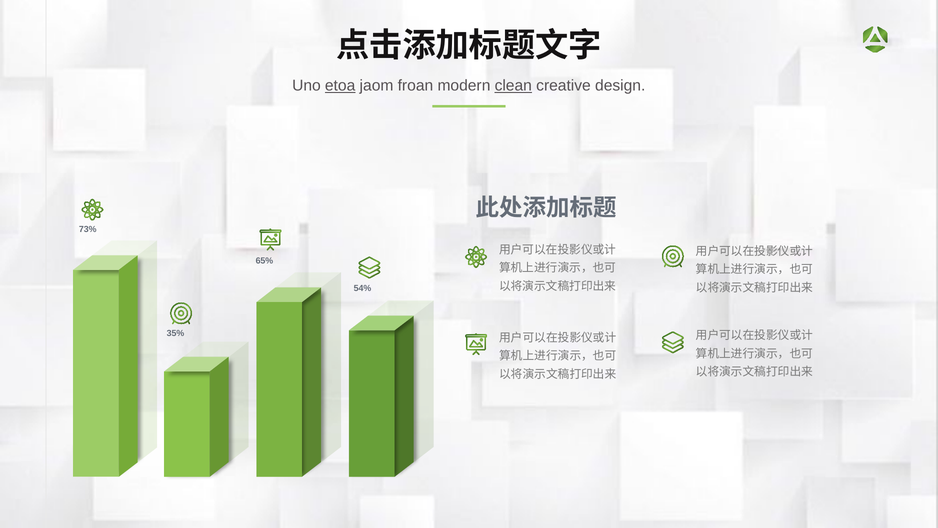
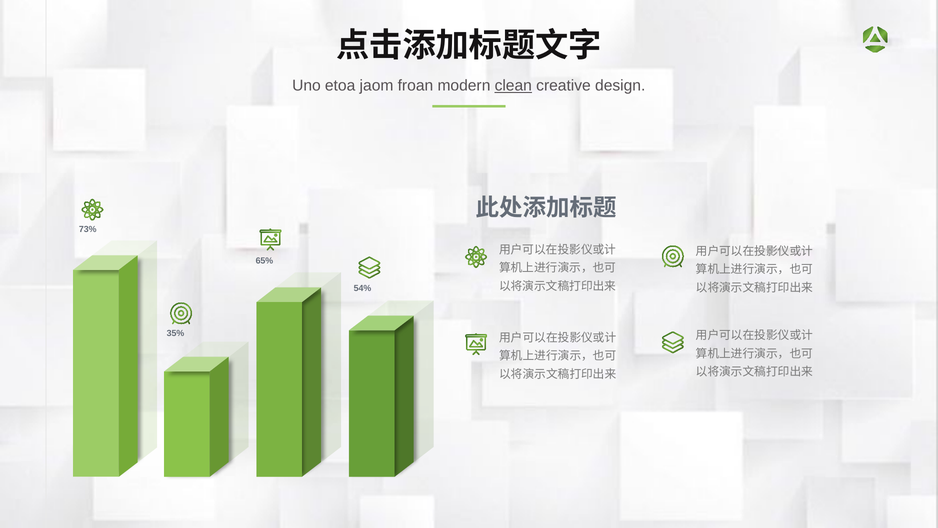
etoa underline: present -> none (340, 86)
